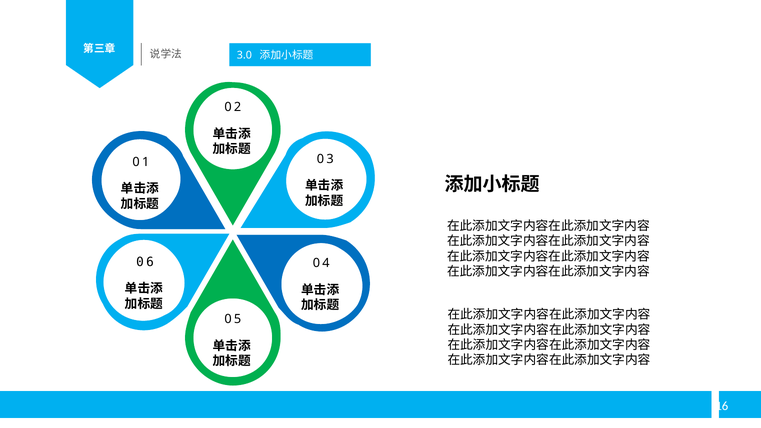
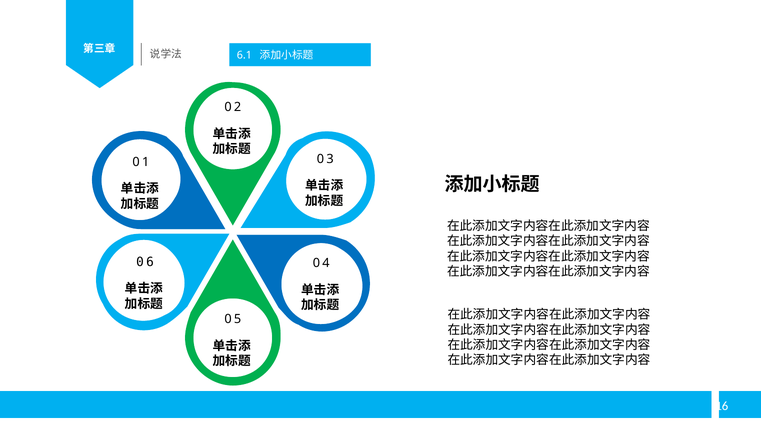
3.0: 3.0 -> 6.1 (244, 55)
